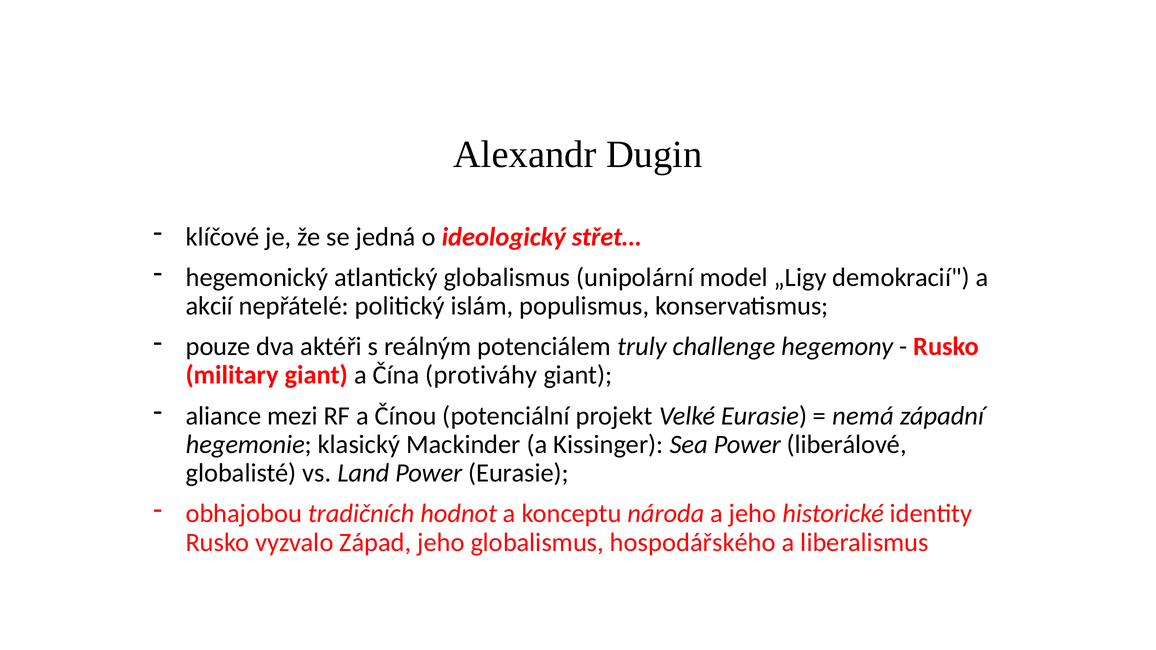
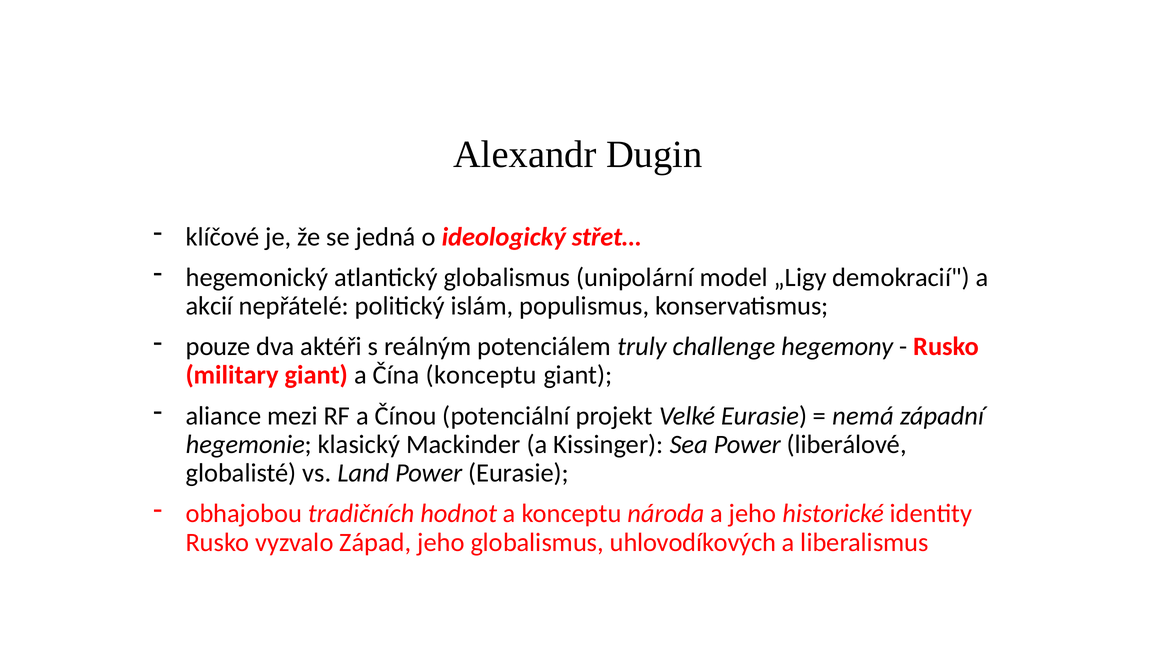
Čína protiváhy: protiváhy -> konceptu (481, 375)
hospodářského: hospodářského -> uhlovodíkových (693, 543)
